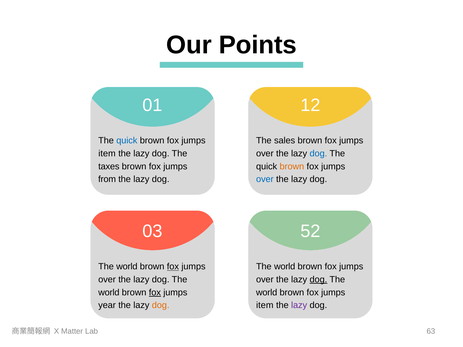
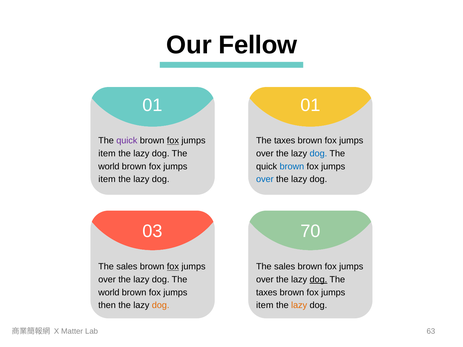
Points: Points -> Fellow (258, 45)
01 12: 12 -> 01 (310, 105)
quick colour: blue -> purple (127, 141)
fox underline: none -> present (173, 141)
sales: sales -> taxes (285, 141)
taxes: taxes -> world (109, 166)
brown colour: orange -> blue (292, 166)
from: from -> item (107, 179)
52: 52 -> 70 (310, 232)
world: world -> sales (127, 267)
world: world -> sales (285, 267)
fox underline: present -> none (155, 293)
world: world -> taxes (267, 293)
year: year -> then (107, 305)
lazy colour: purple -> orange (299, 305)
